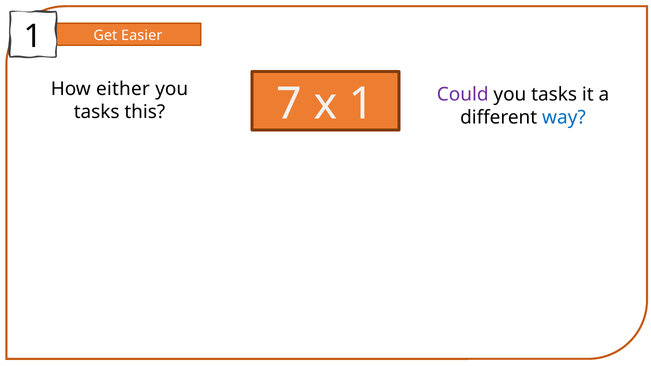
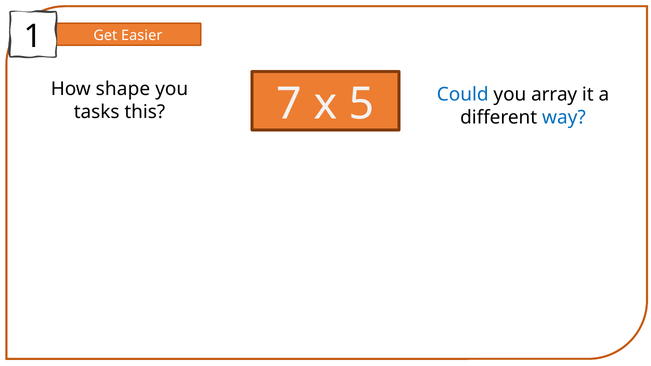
either: either -> shape (123, 89)
Could colour: purple -> blue (463, 95)
tasks: tasks -> array (554, 95)
x 1: 1 -> 5 (362, 104)
